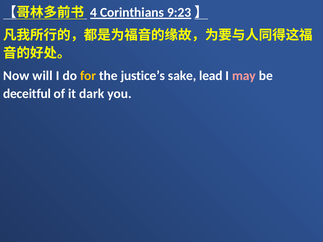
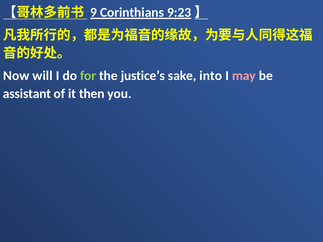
4: 4 -> 9 (94, 13)
for colour: yellow -> light green (88, 76)
lead: lead -> into (211, 76)
deceitful: deceitful -> assistant (27, 94)
dark: dark -> then (92, 94)
